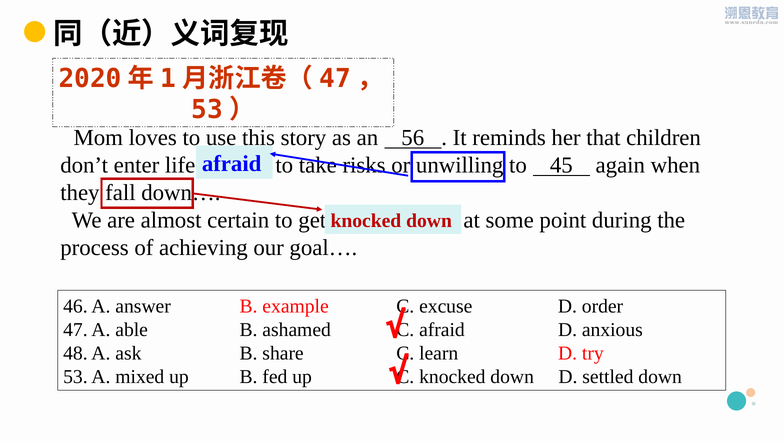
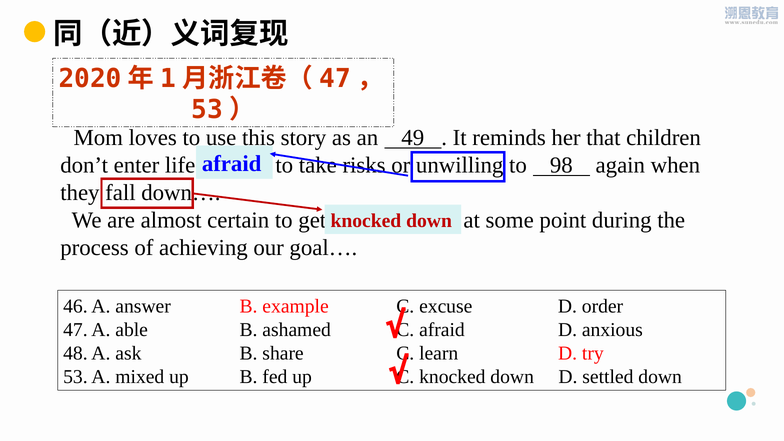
56: 56 -> 49 (413, 138)
45: 45 -> 98 (561, 165)
